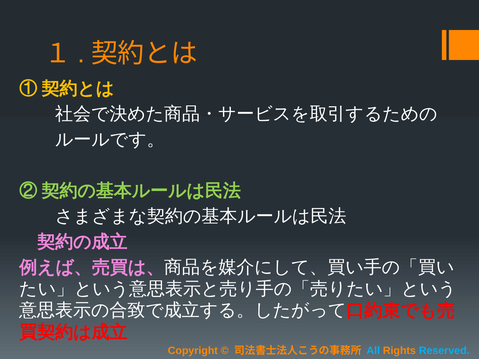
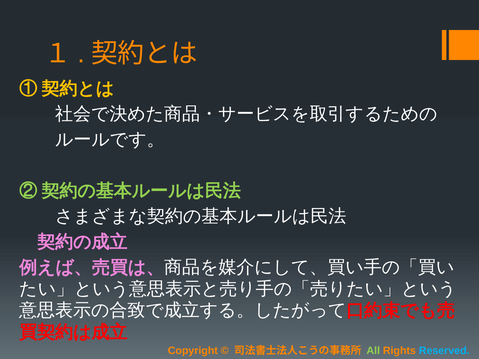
All colour: light blue -> light green (373, 351)
